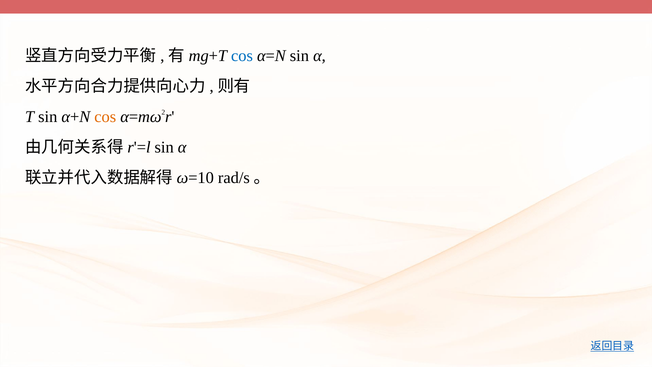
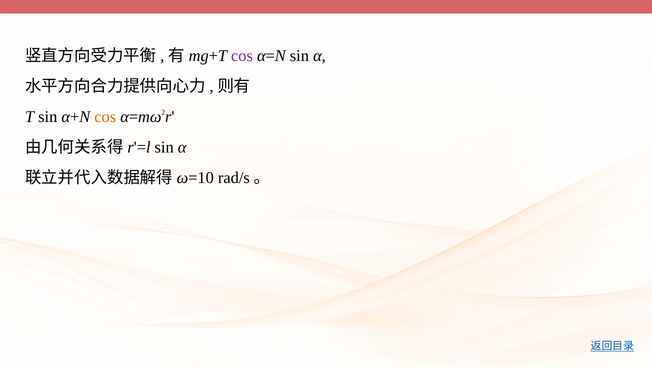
cos colour: blue -> purple (242, 56)
